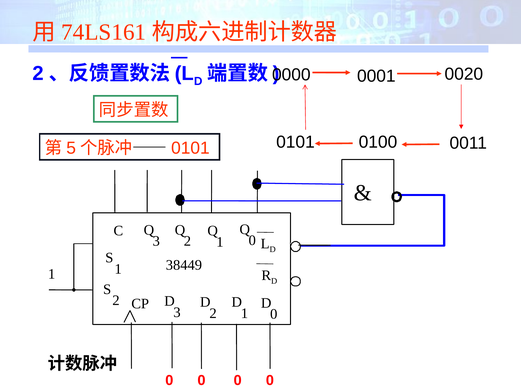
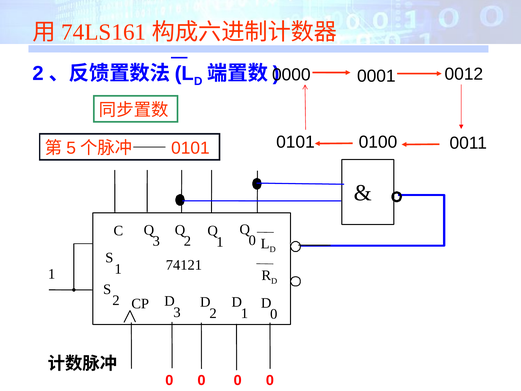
0020: 0020 -> 0012 (464, 74)
38449: 38449 -> 74121 (184, 265)
